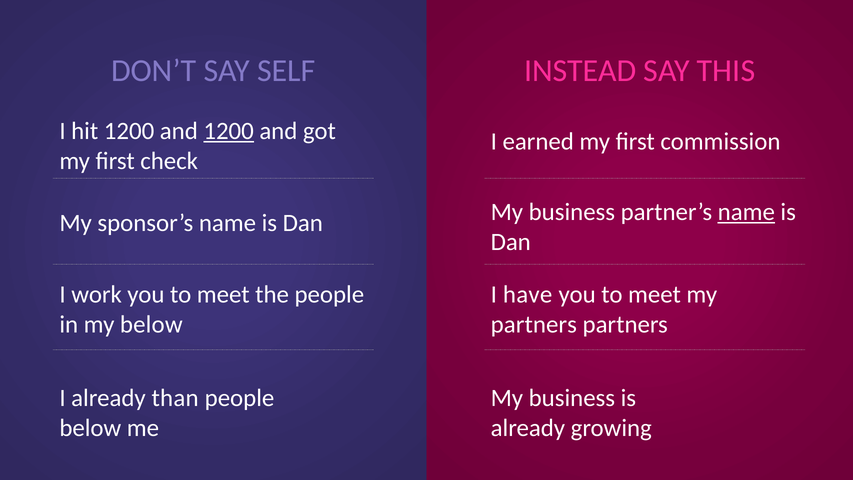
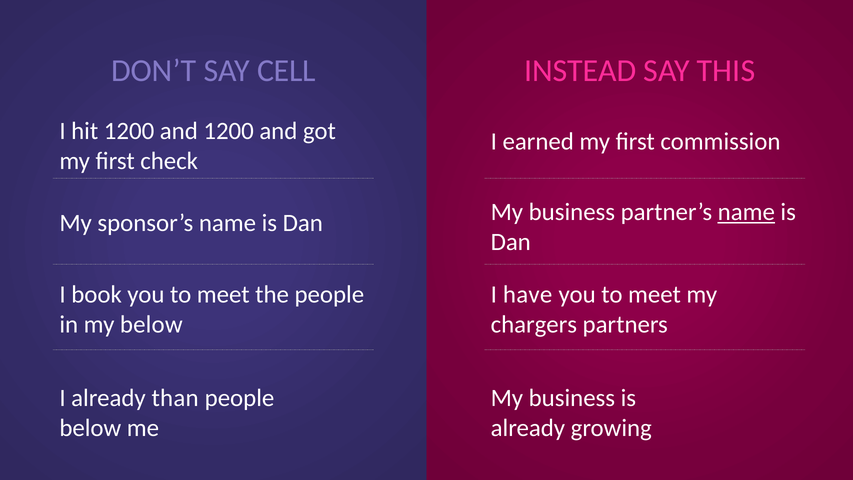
SELF: SELF -> CELL (286, 71)
1200 underline: present -> none (229, 131)
work: work -> book (97, 295)
partners: partners -> chargers (534, 324)
